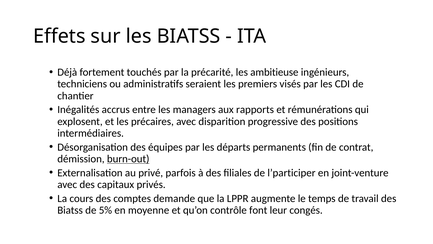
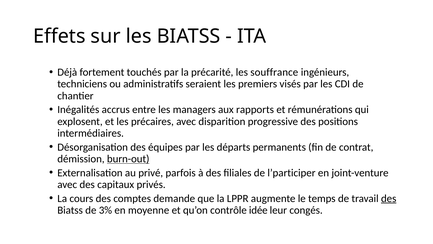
ambitieuse: ambitieuse -> souffrance (274, 72)
des underline: none -> present (389, 198)
5%: 5% -> 3% (105, 210)
font: font -> idée (258, 210)
